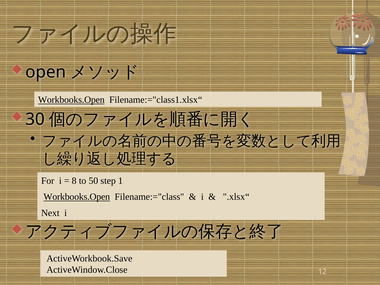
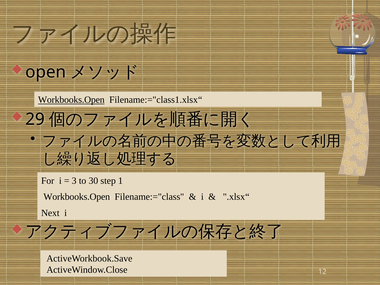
30: 30 -> 29 (35, 119)
8: 8 -> 3 (74, 181)
50: 50 -> 30 (93, 181)
Workbooks.Open underline: present -> none (77, 197)
